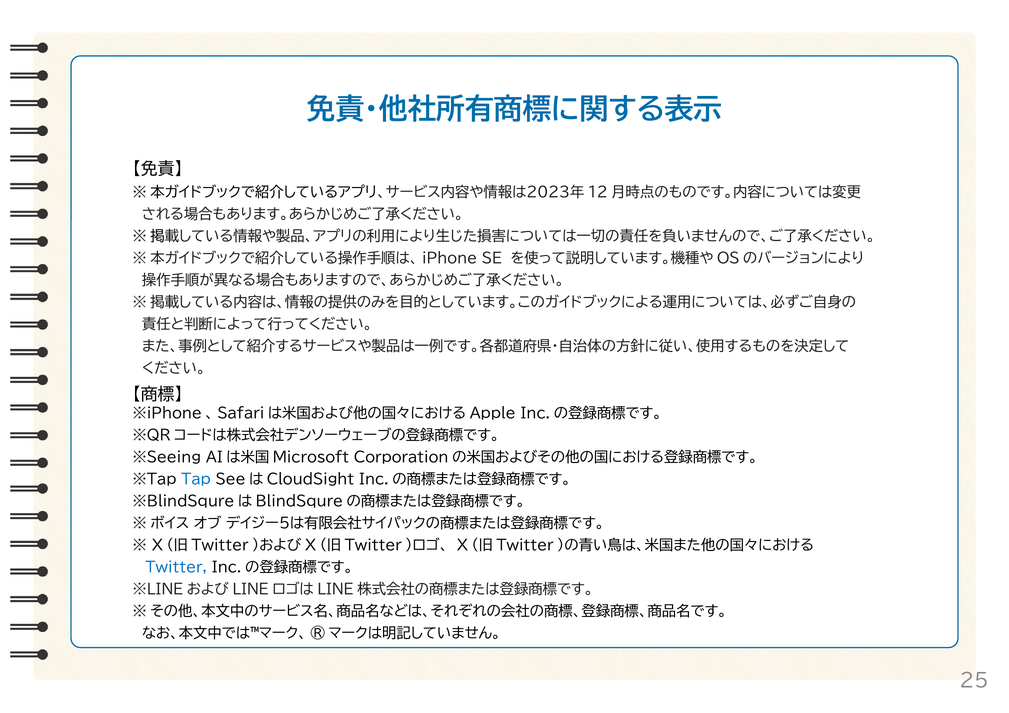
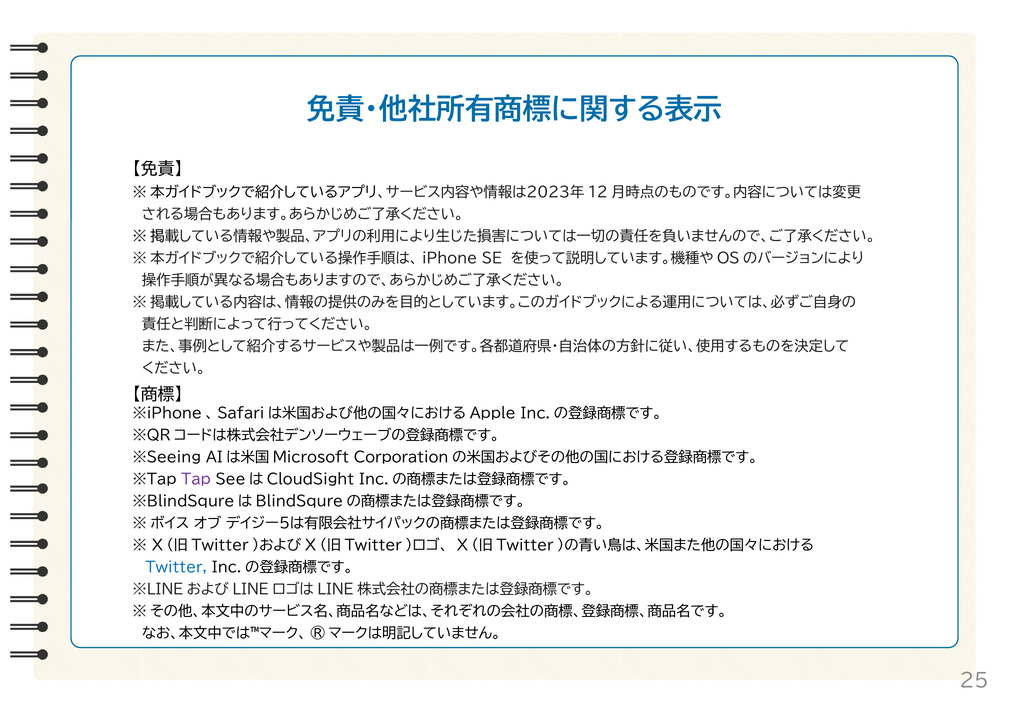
Tap colour: blue -> purple (196, 480)
